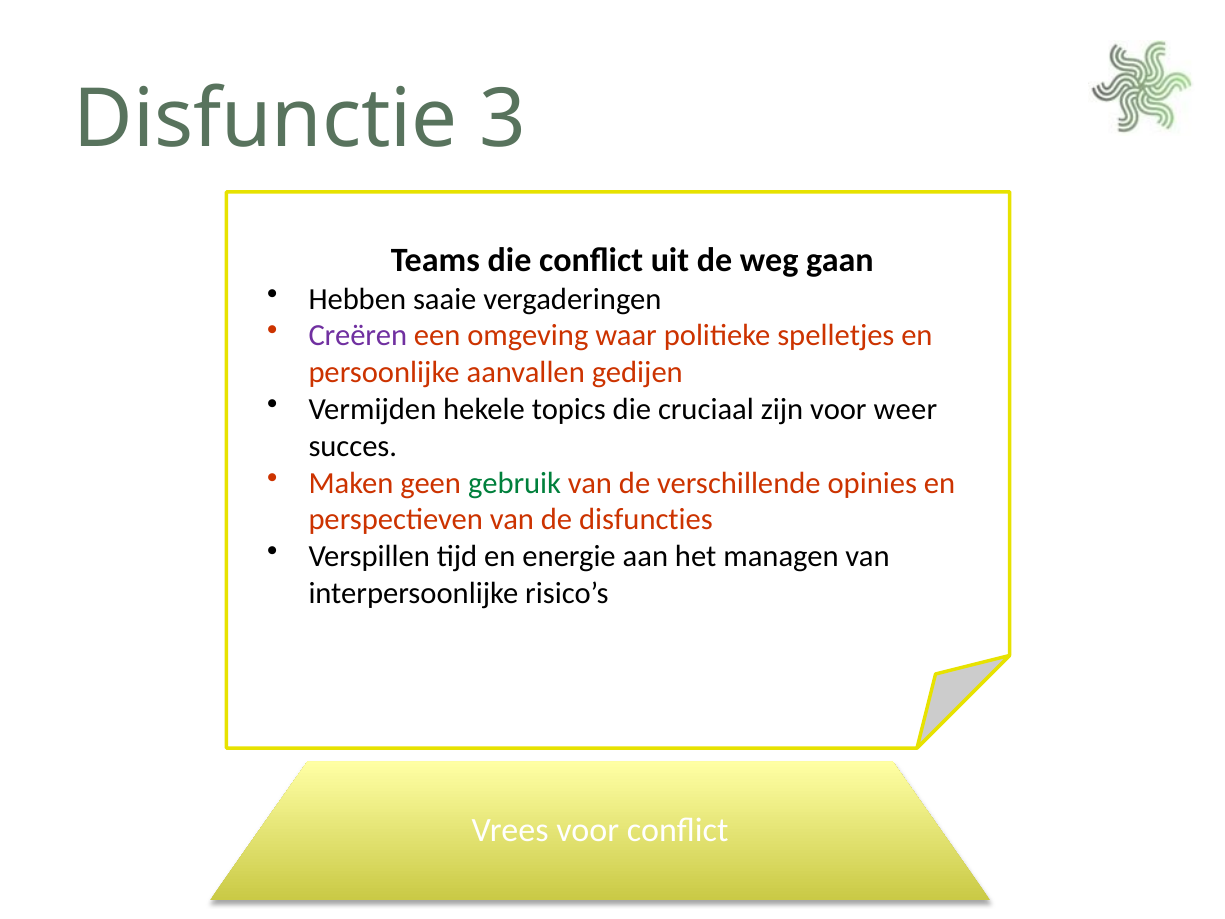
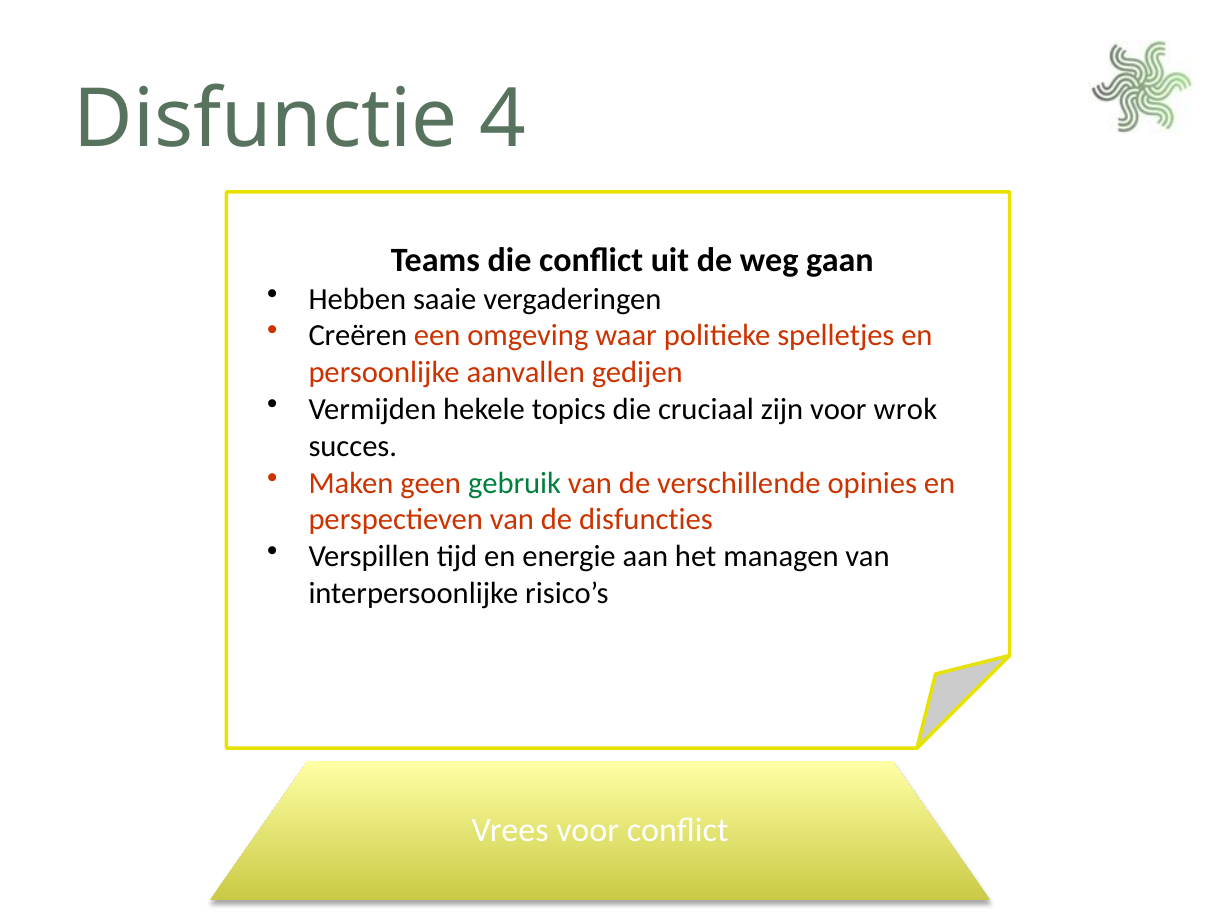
3: 3 -> 4 (502, 119)
Creëren colour: purple -> black (358, 336)
weer: weer -> wrok (905, 409)
